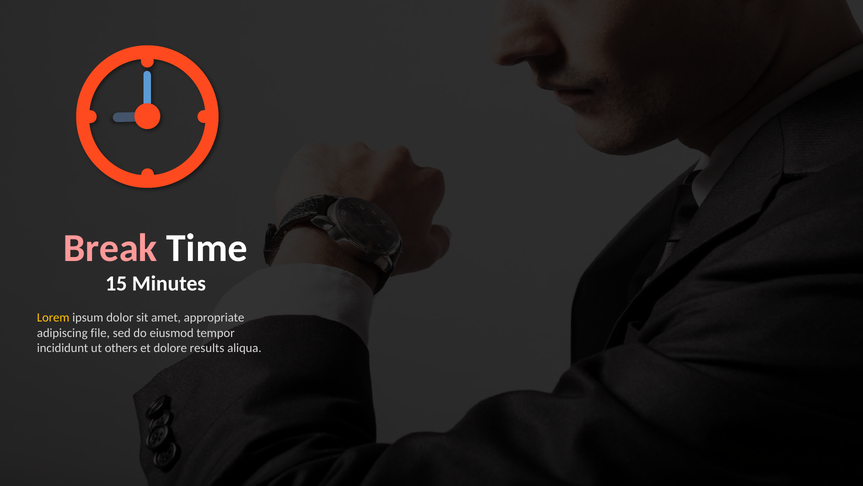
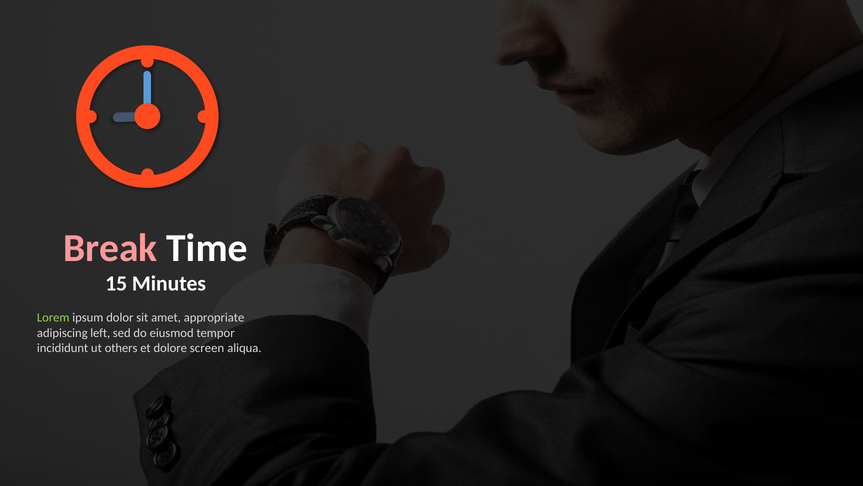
Lorem colour: yellow -> light green (53, 317)
file: file -> left (100, 332)
results: results -> screen (207, 348)
